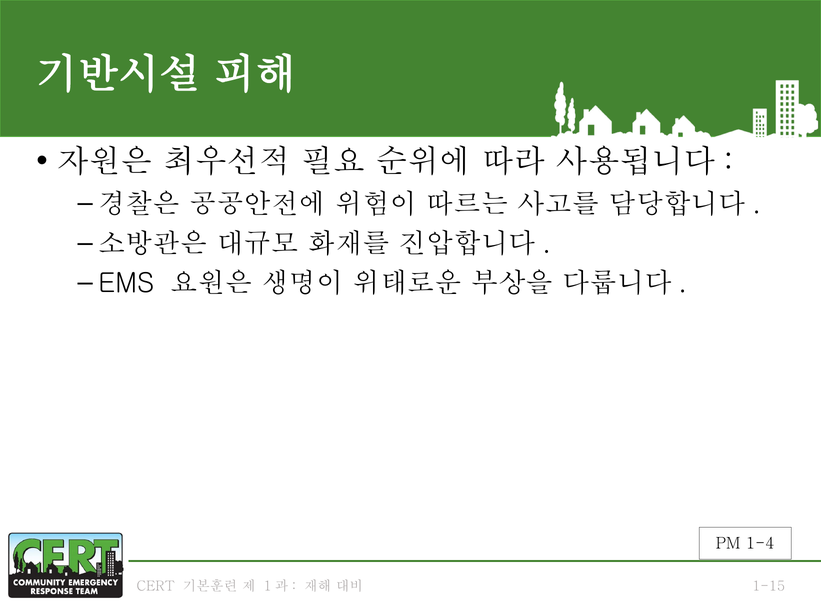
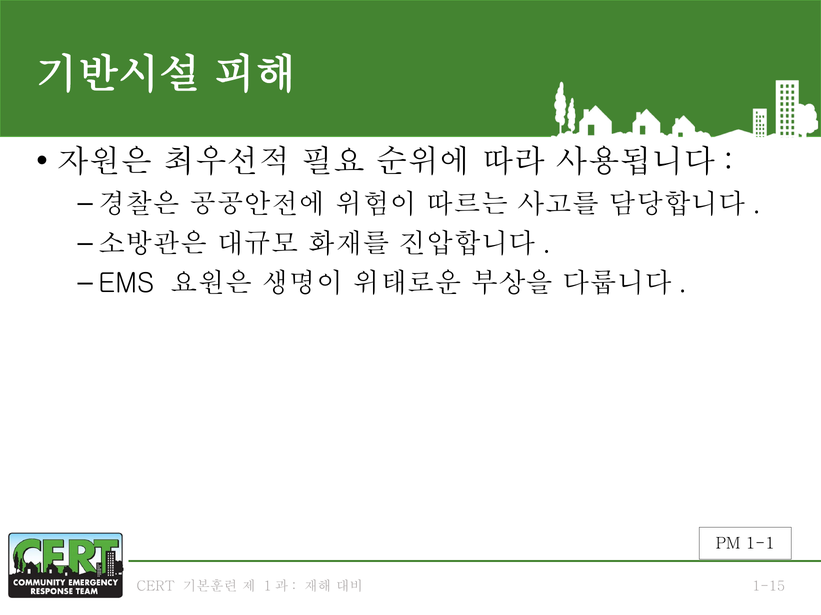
1-4: 1-4 -> 1-1 (760, 544)
